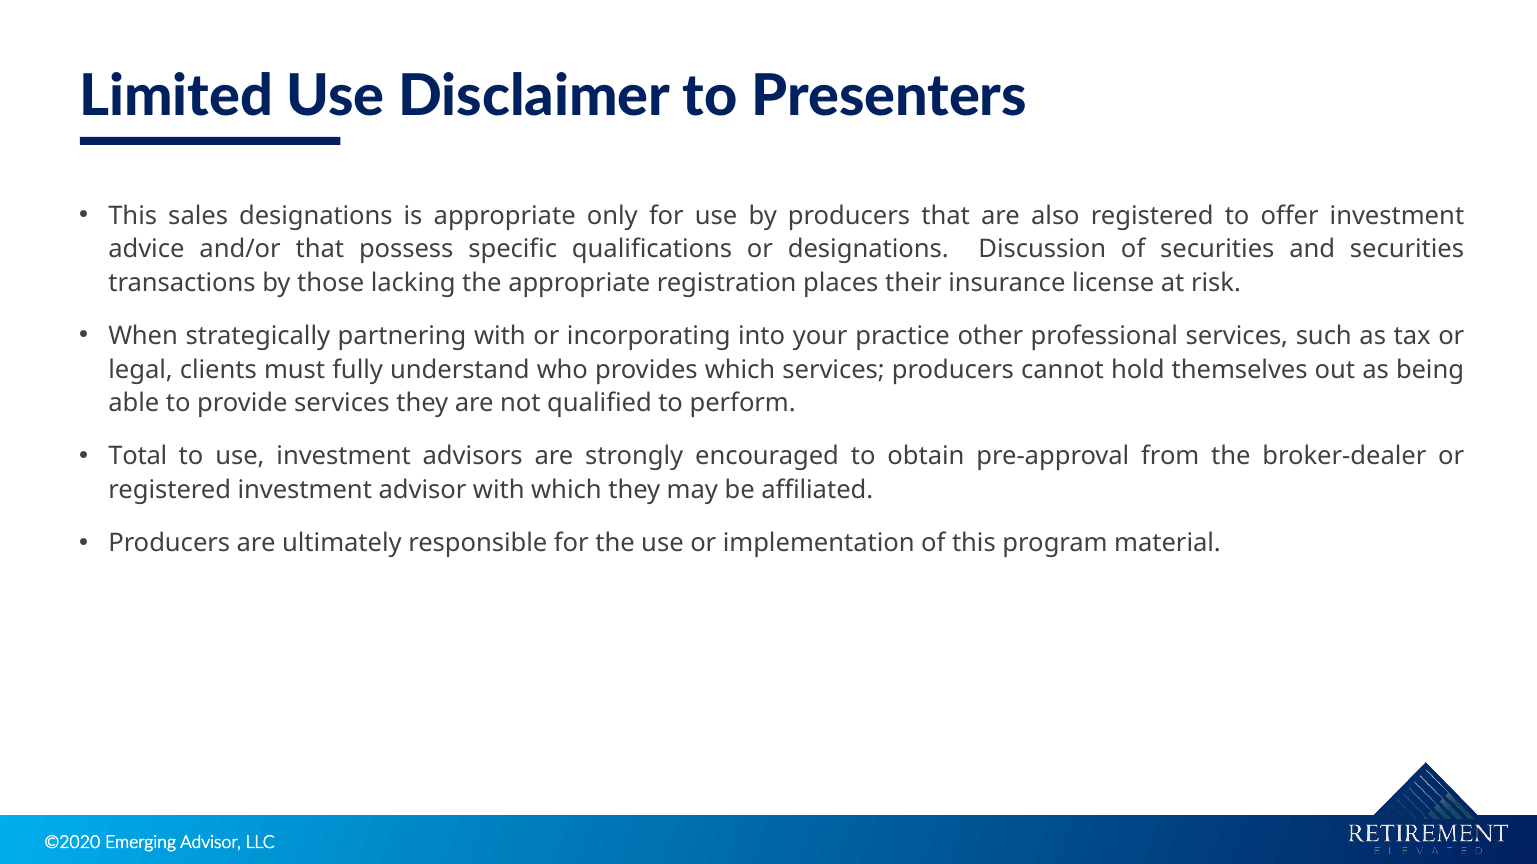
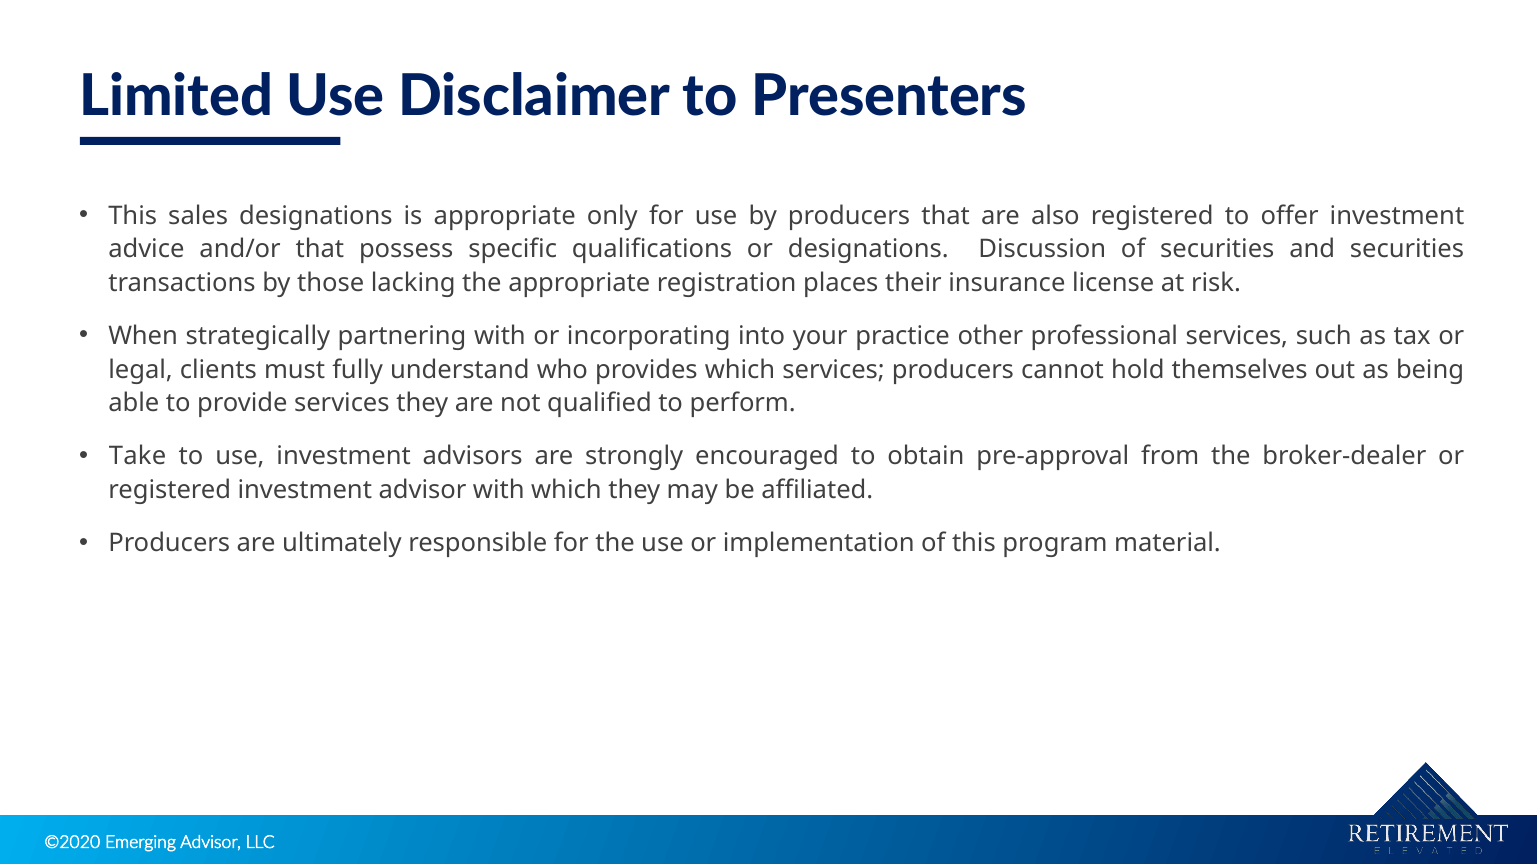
Total: Total -> Take (138, 457)
